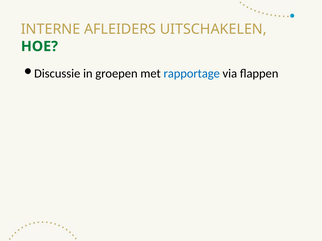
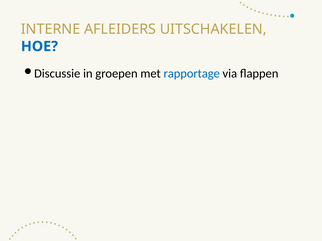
HOE colour: green -> blue (39, 46)
